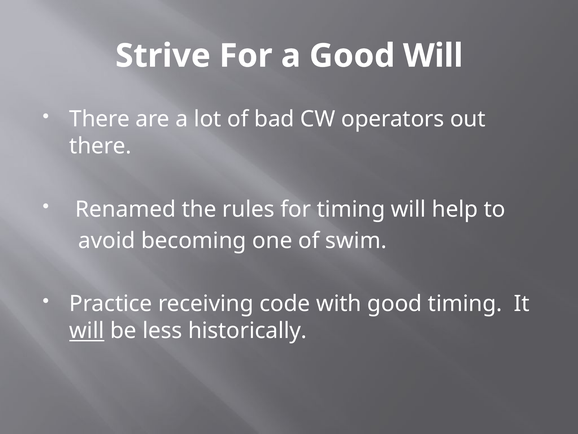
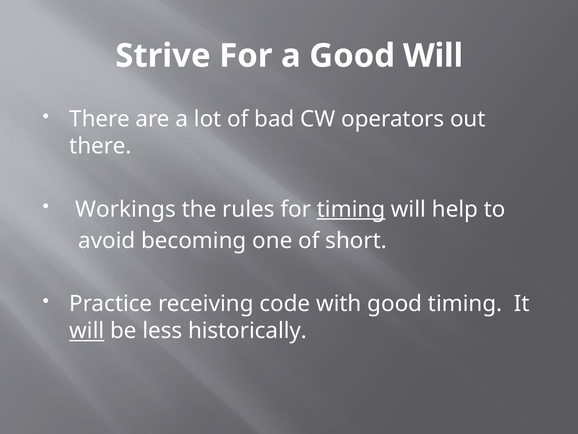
Renamed: Renamed -> Workings (125, 209)
timing underline: none -> present (351, 209)
swim: swim -> short (356, 241)
